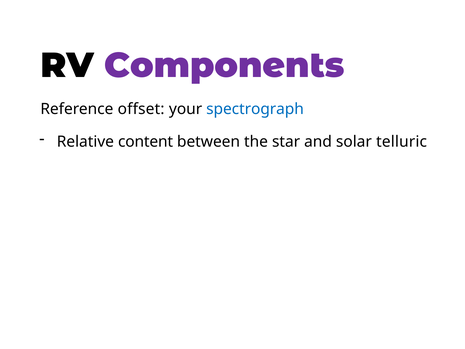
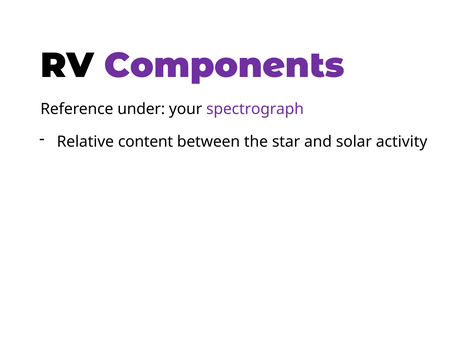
offset: offset -> under (141, 109)
spectrograph colour: blue -> purple (255, 109)
telluric: telluric -> activity (402, 142)
